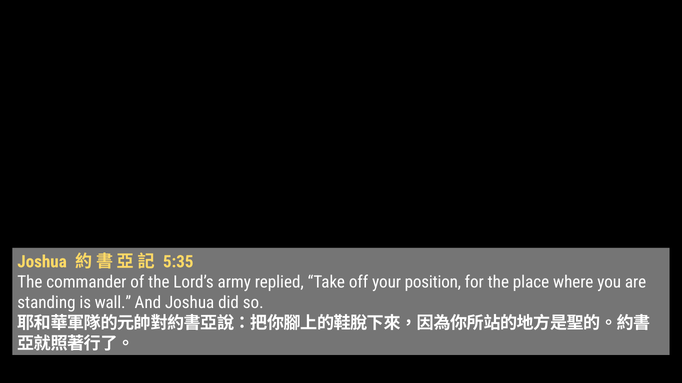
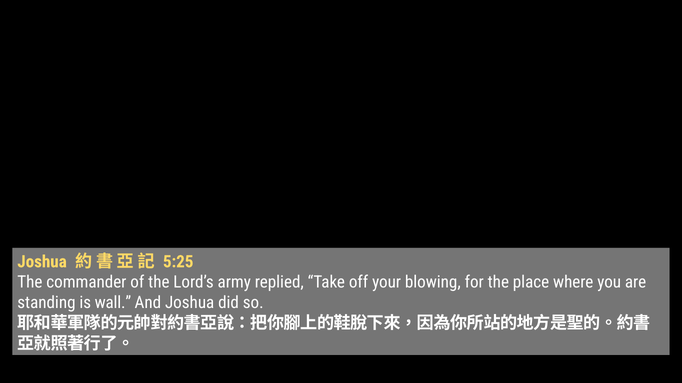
5:35: 5:35 -> 5:25 (178, 262)
position: position -> blowing (433, 283)
